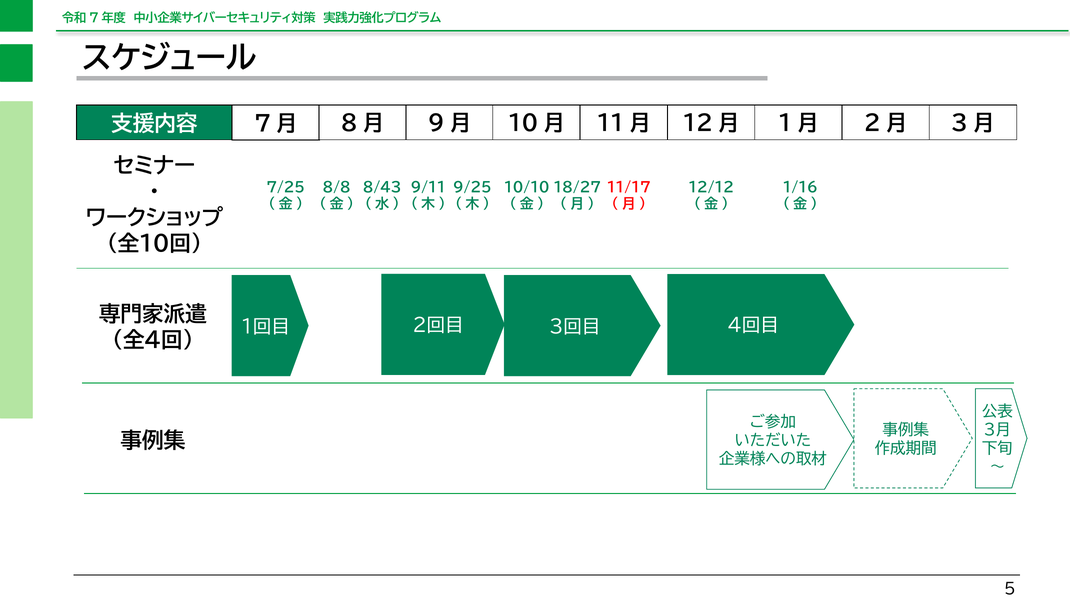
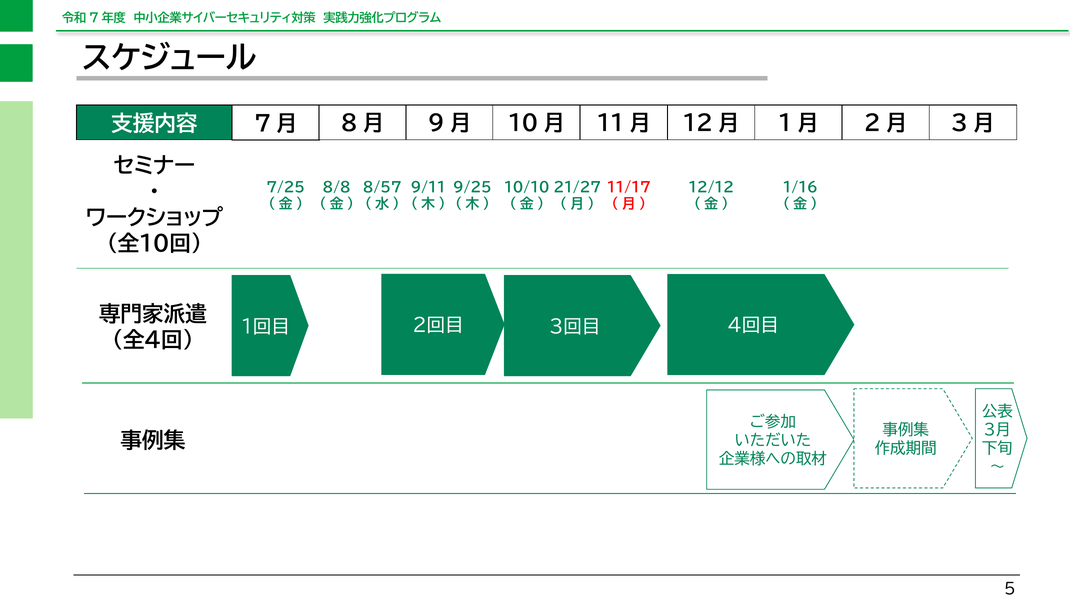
8/43: 8/43 -> 8/57 (382, 188)
18/27: 18/27 -> 21/27 (577, 188)
